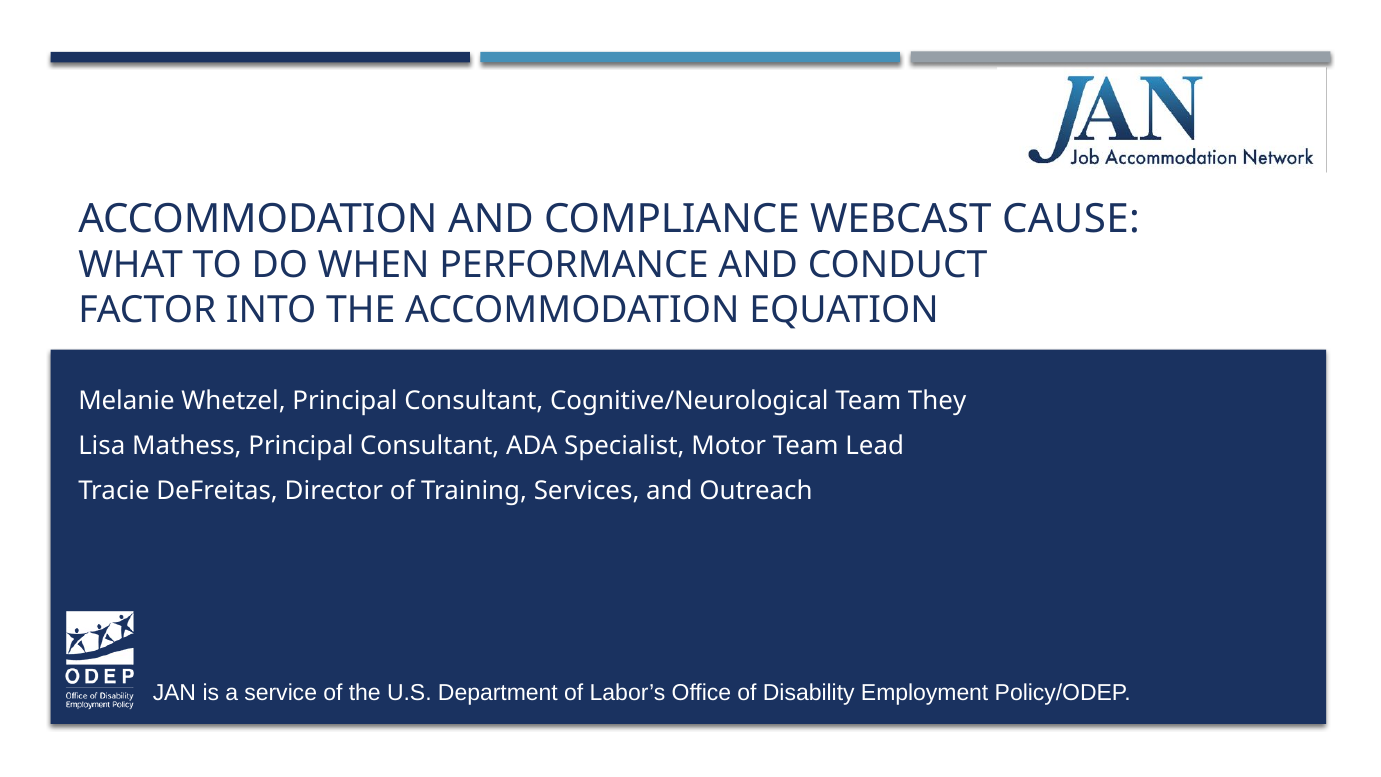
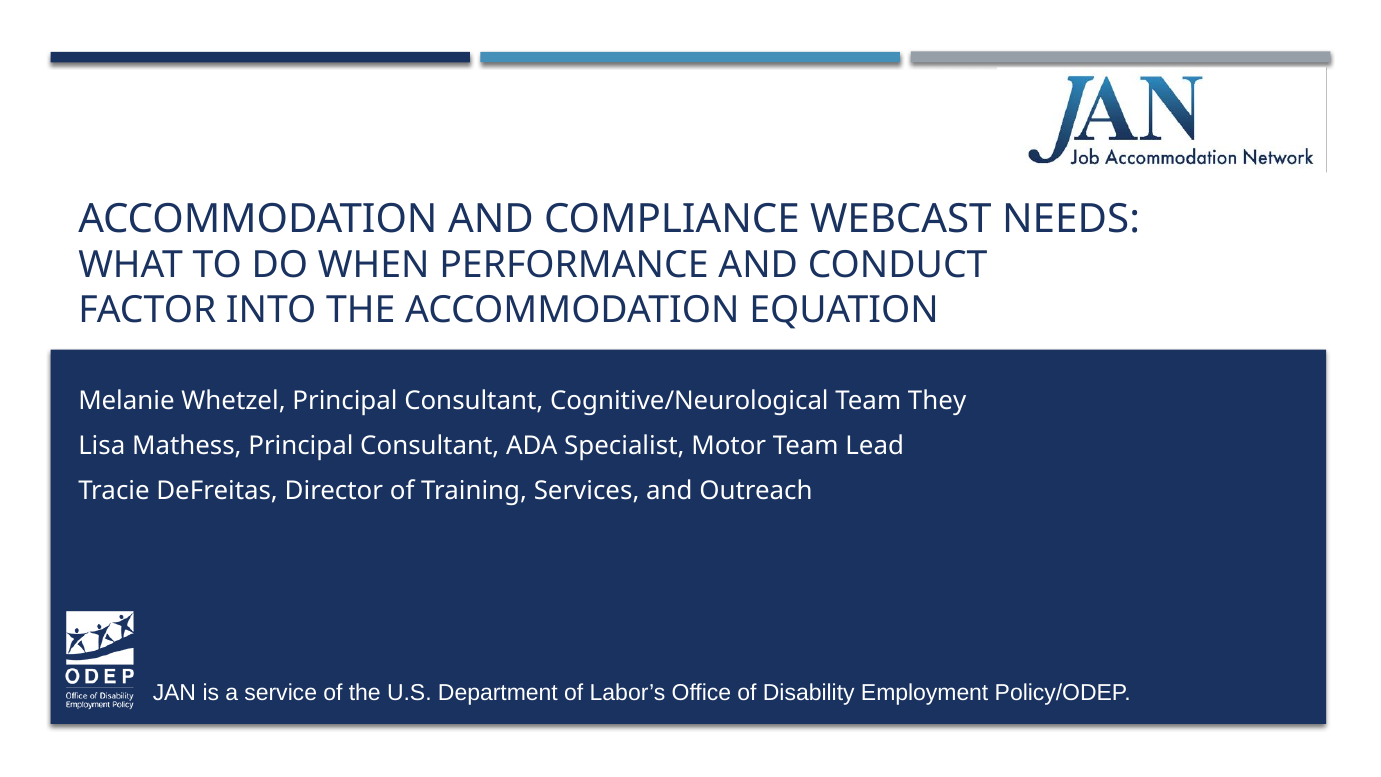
CAUSE: CAUSE -> NEEDS (1071, 219)
